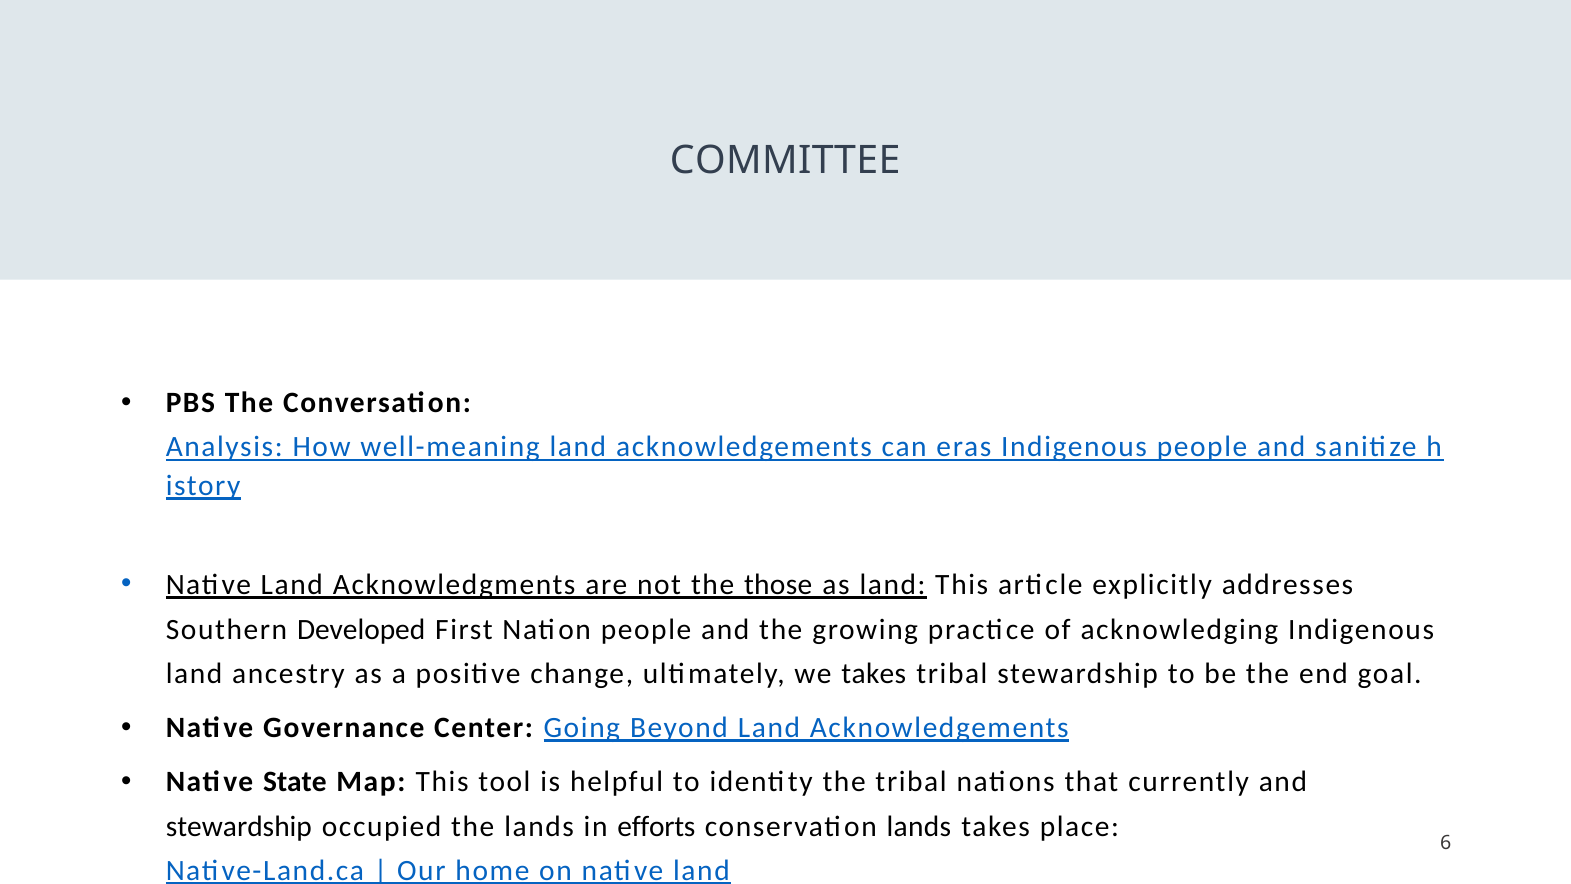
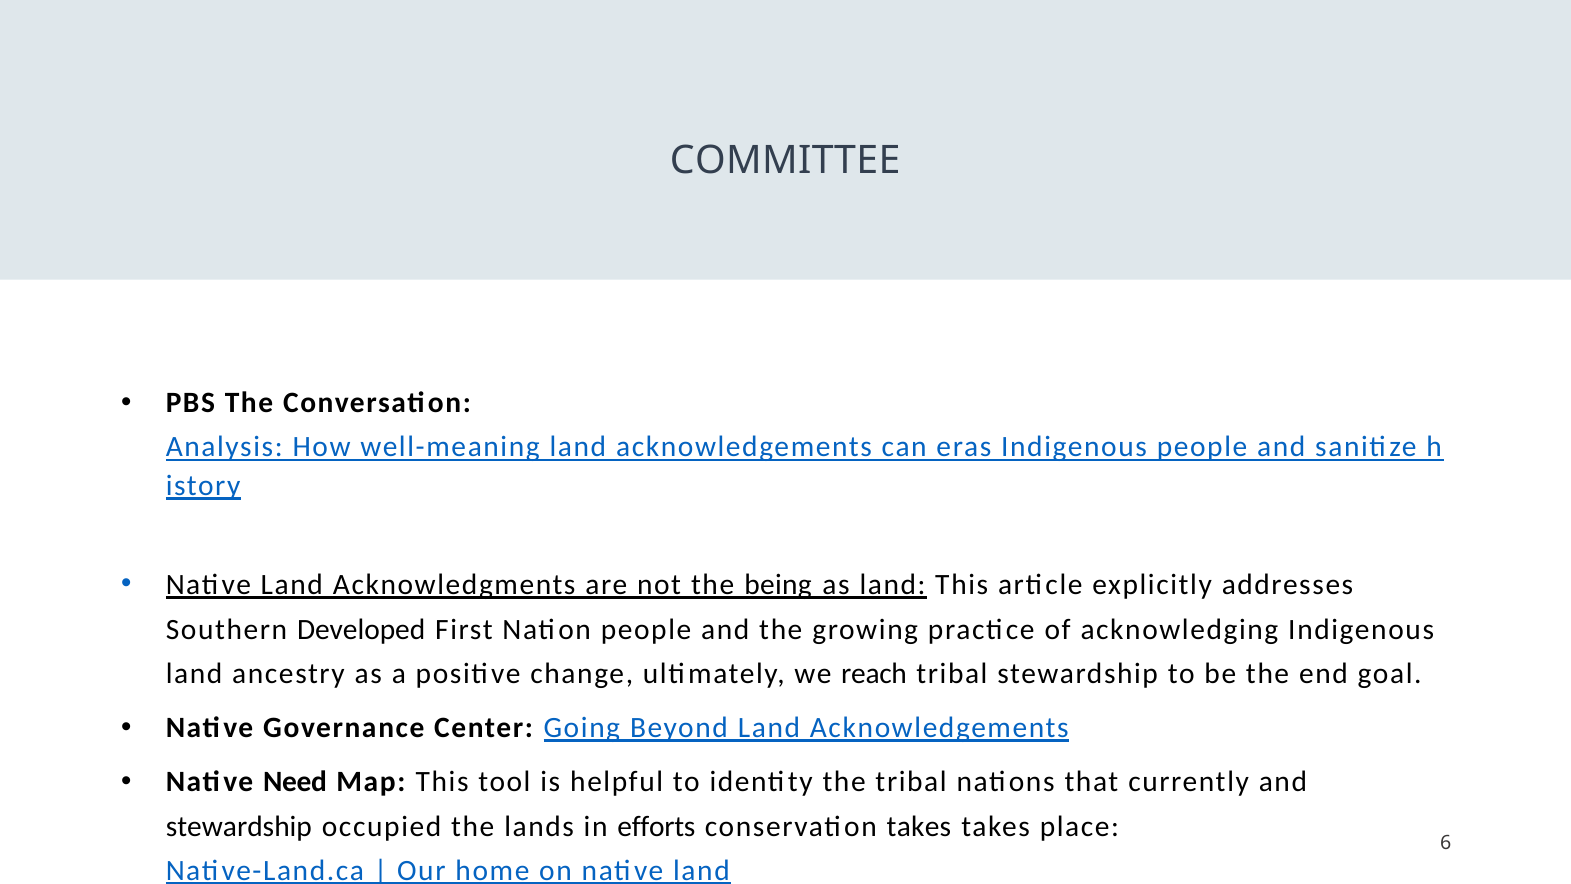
those: those -> being (778, 584)
we takes: takes -> reach (874, 673)
State: State -> Need (295, 782)
conservation lands: lands -> takes (919, 826)
